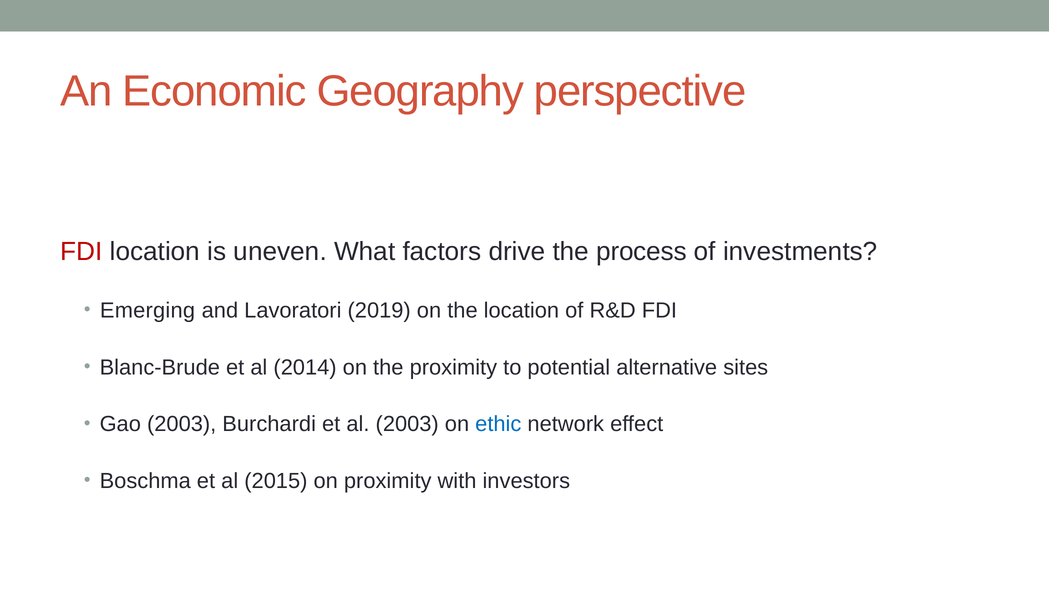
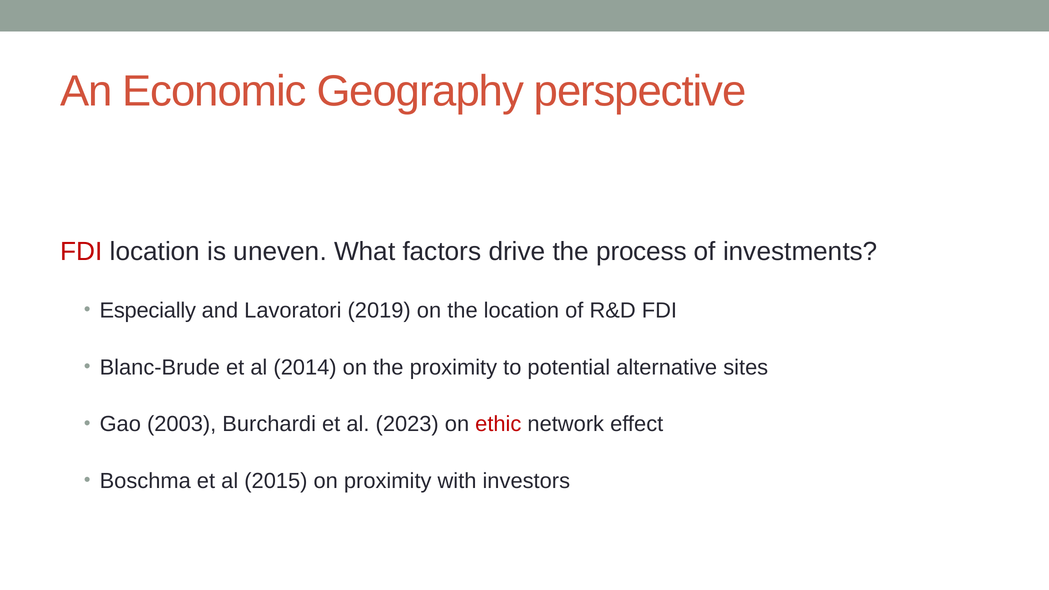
Emerging: Emerging -> Especially (148, 311)
al 2003: 2003 -> 2023 (407, 424)
ethic colour: blue -> red (498, 424)
